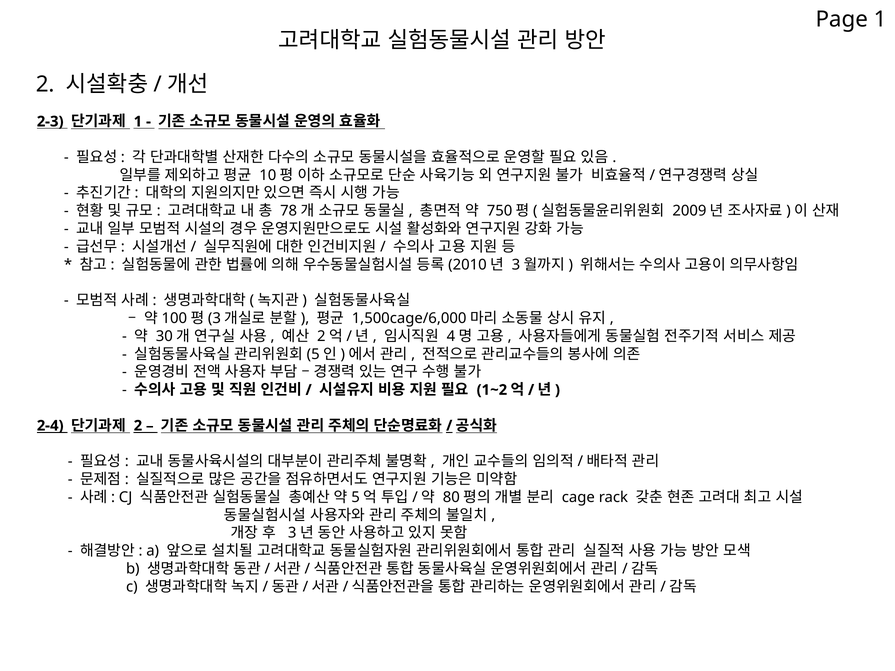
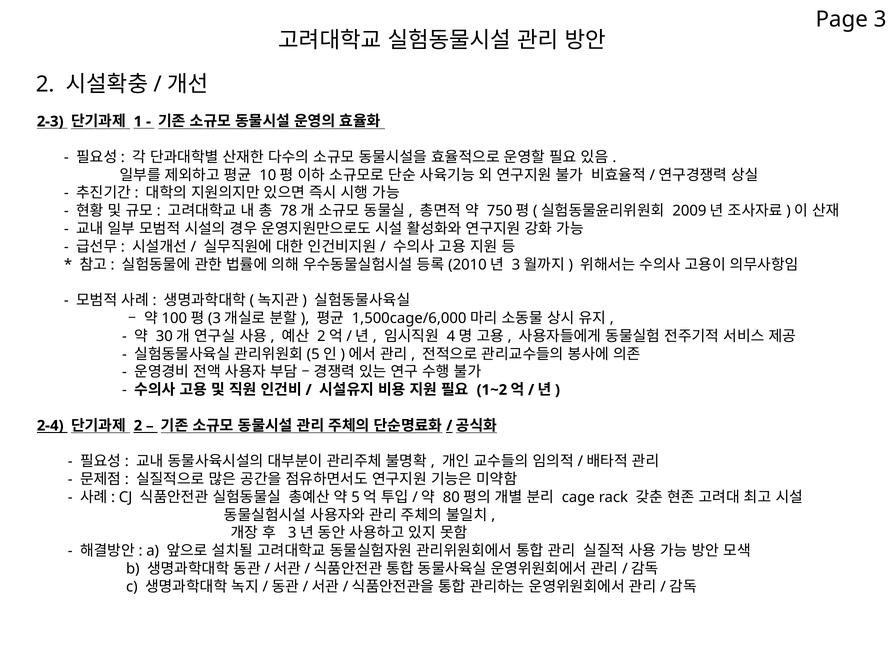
Page 1: 1 -> 3 (880, 19)
